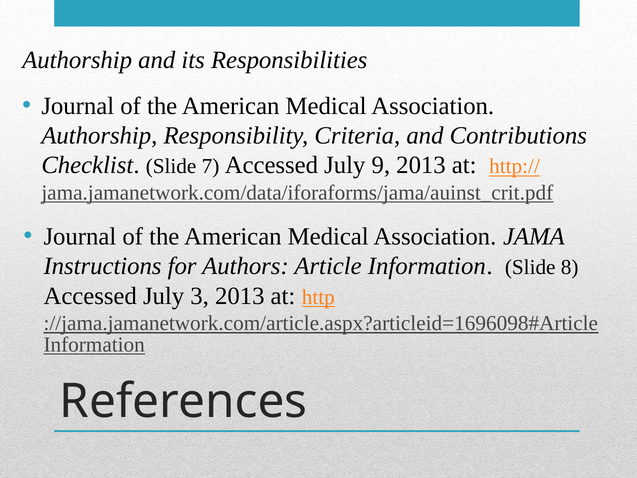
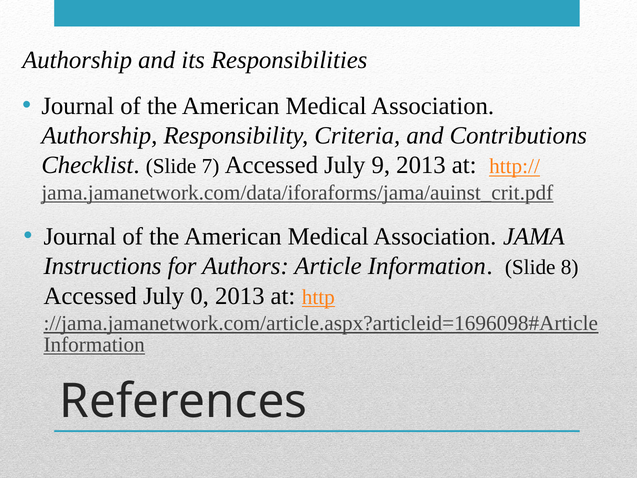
3: 3 -> 0 (200, 296)
